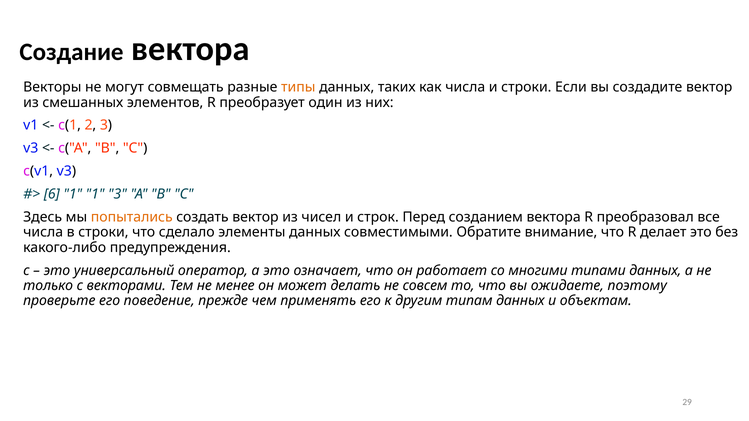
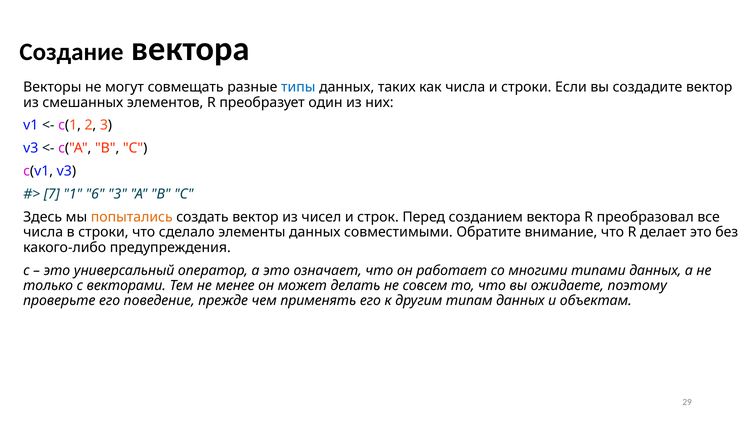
типы colour: orange -> blue (298, 87)
6: 6 -> 7 (52, 194)
1 1: 1 -> 6 (95, 194)
